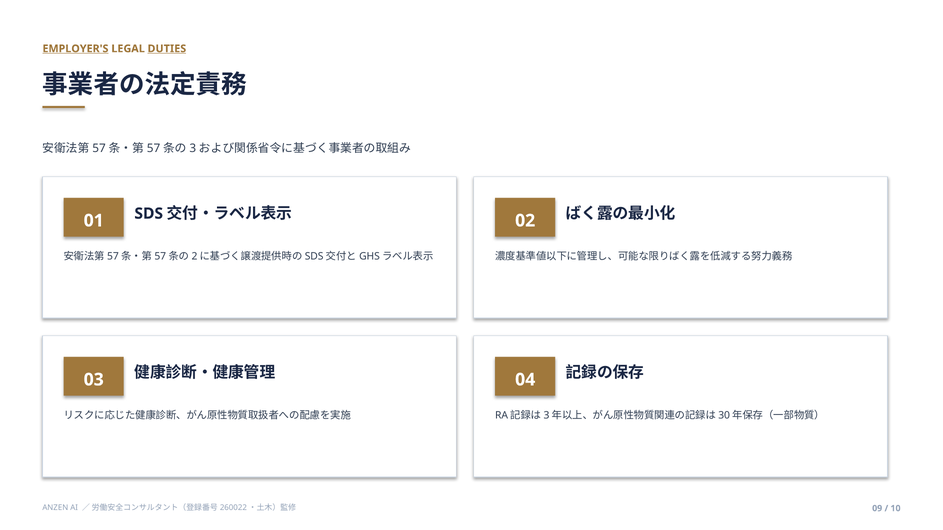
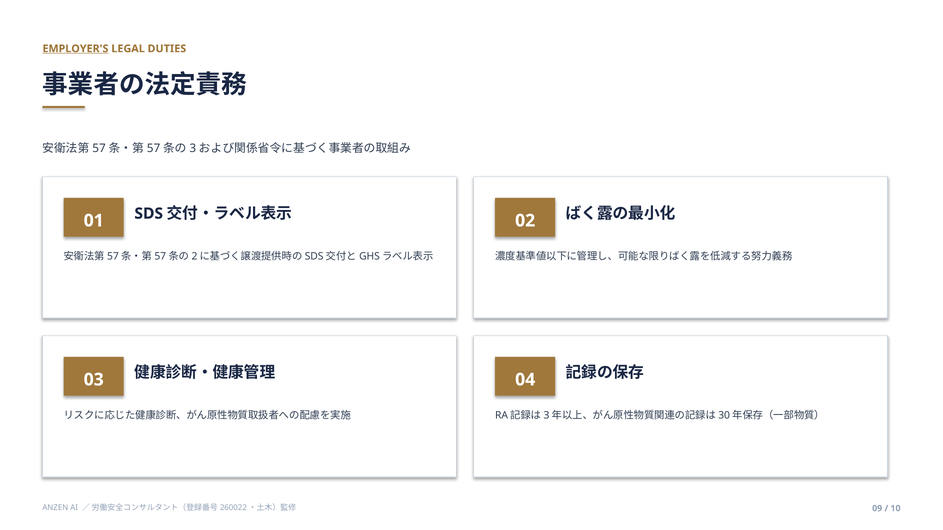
DUTIES underline: present -> none (167, 49)
